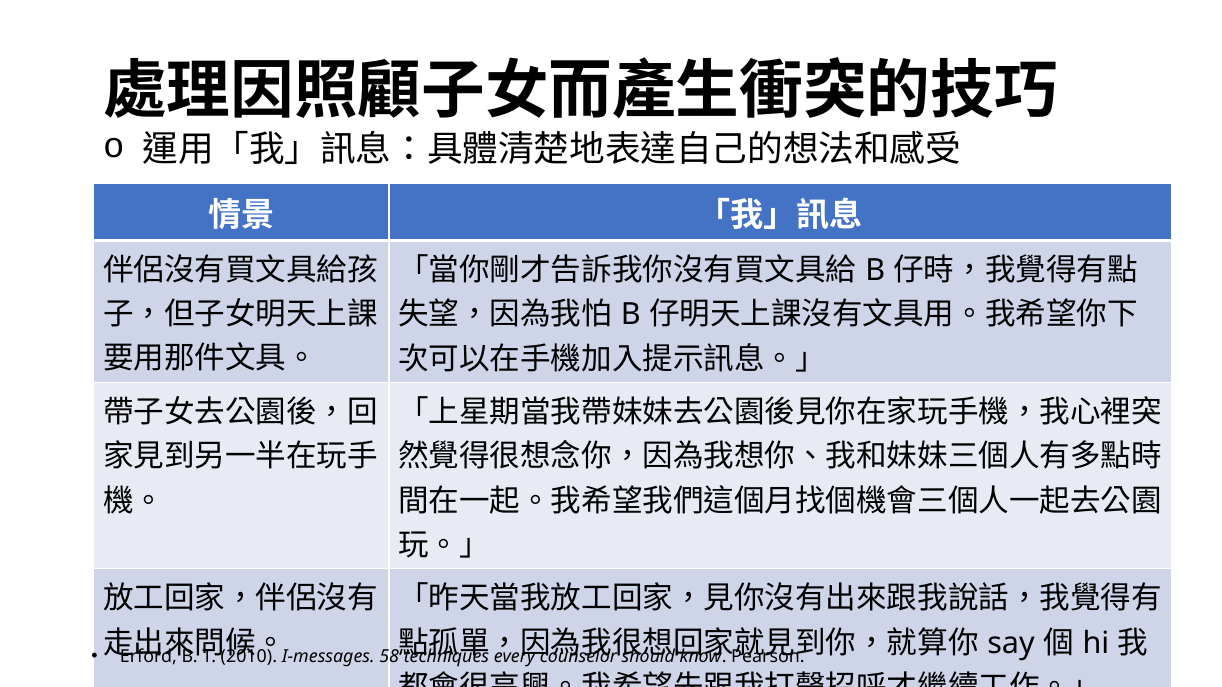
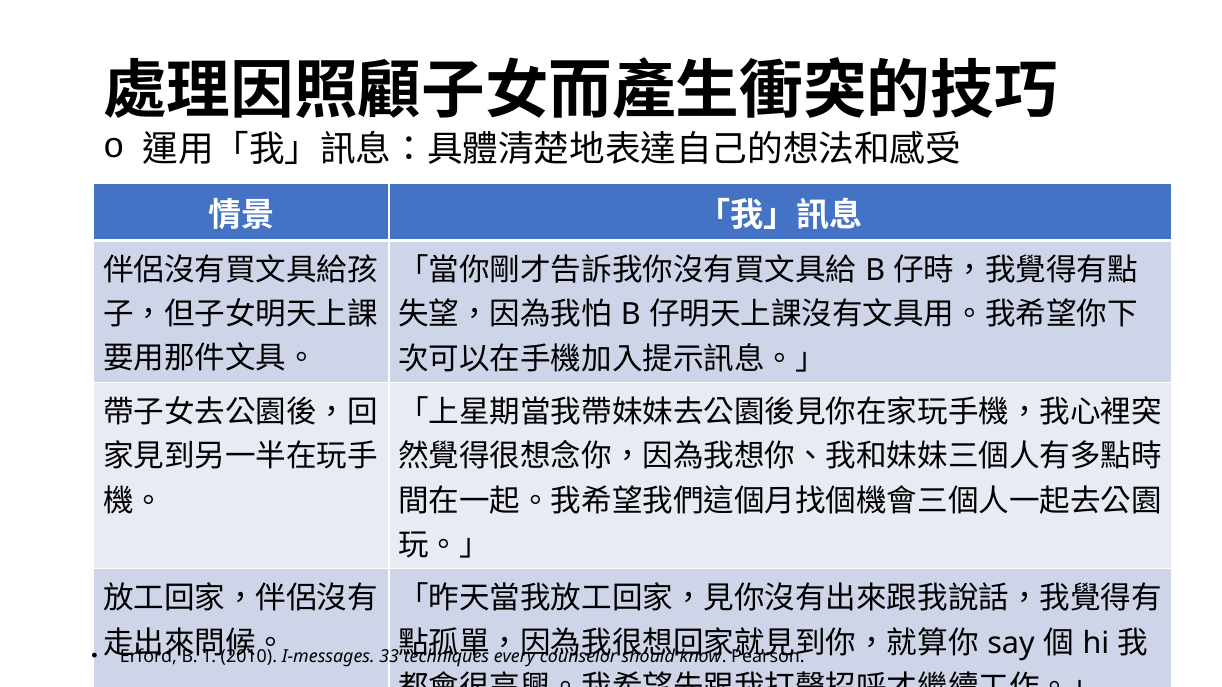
58: 58 -> 33 (389, 657)
